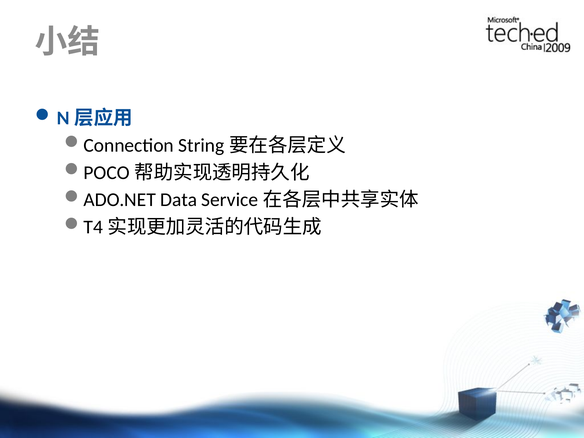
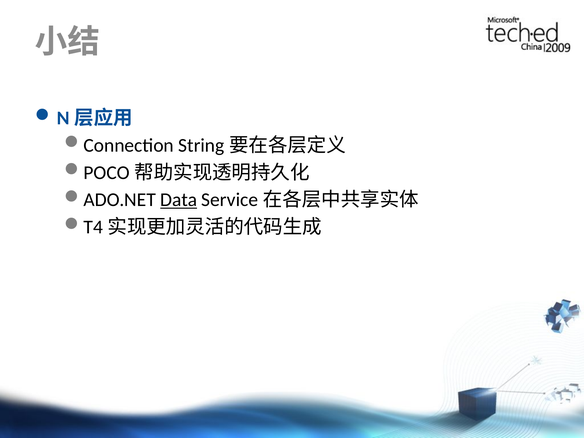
Data underline: none -> present (179, 200)
